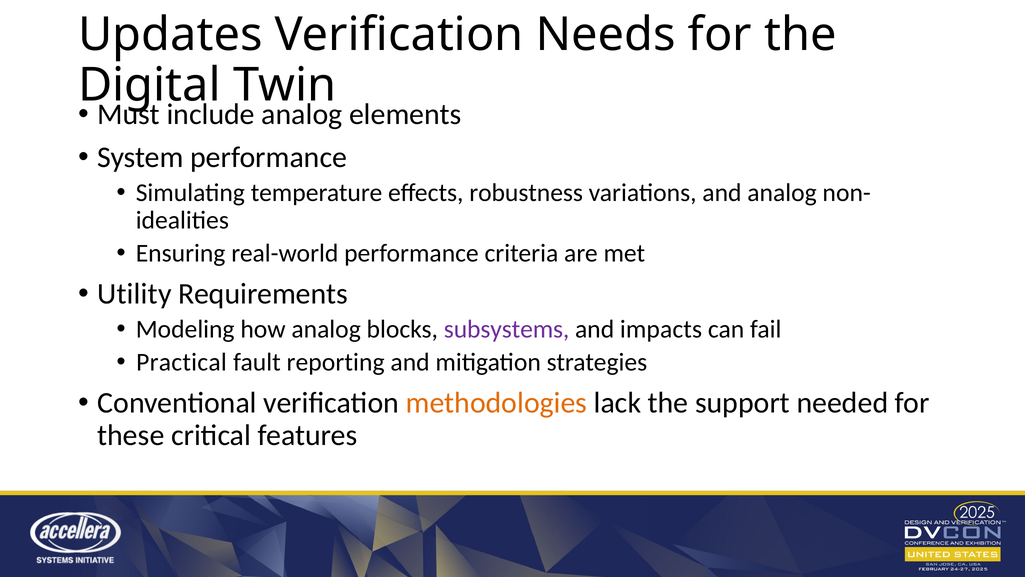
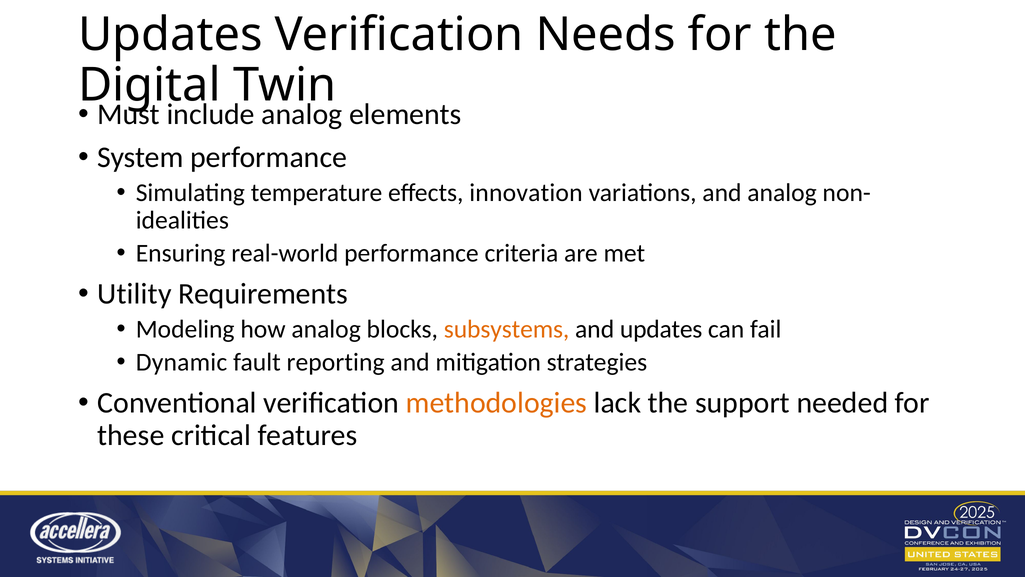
robustness: robustness -> innovation (526, 193)
subsystems colour: purple -> orange (507, 329)
and impacts: impacts -> updates (661, 329)
Practical: Practical -> Dynamic (182, 362)
